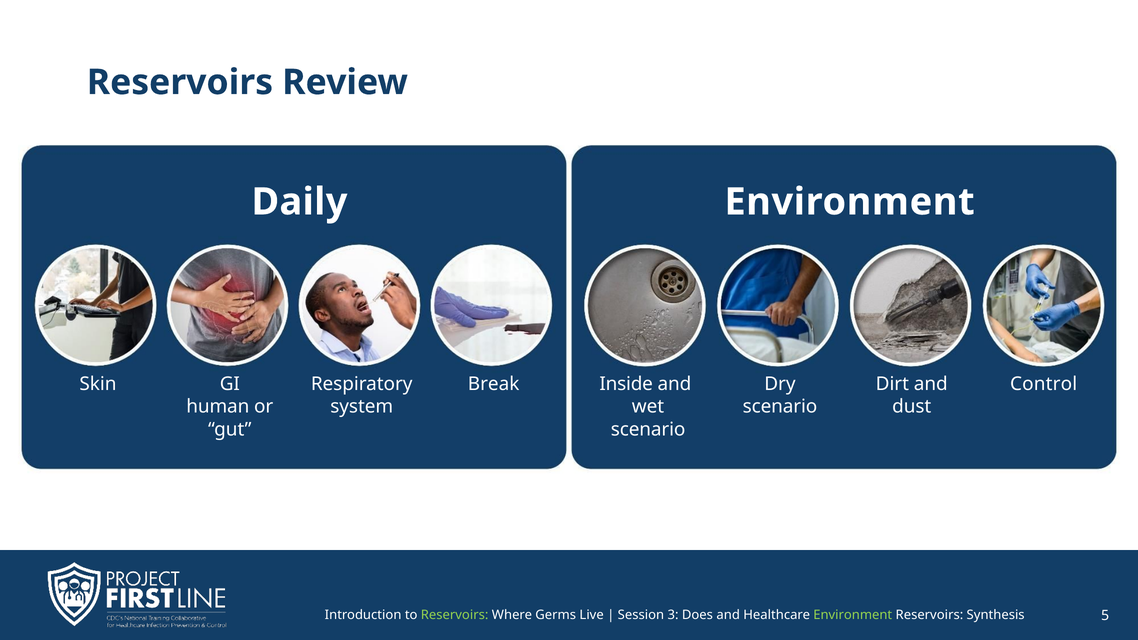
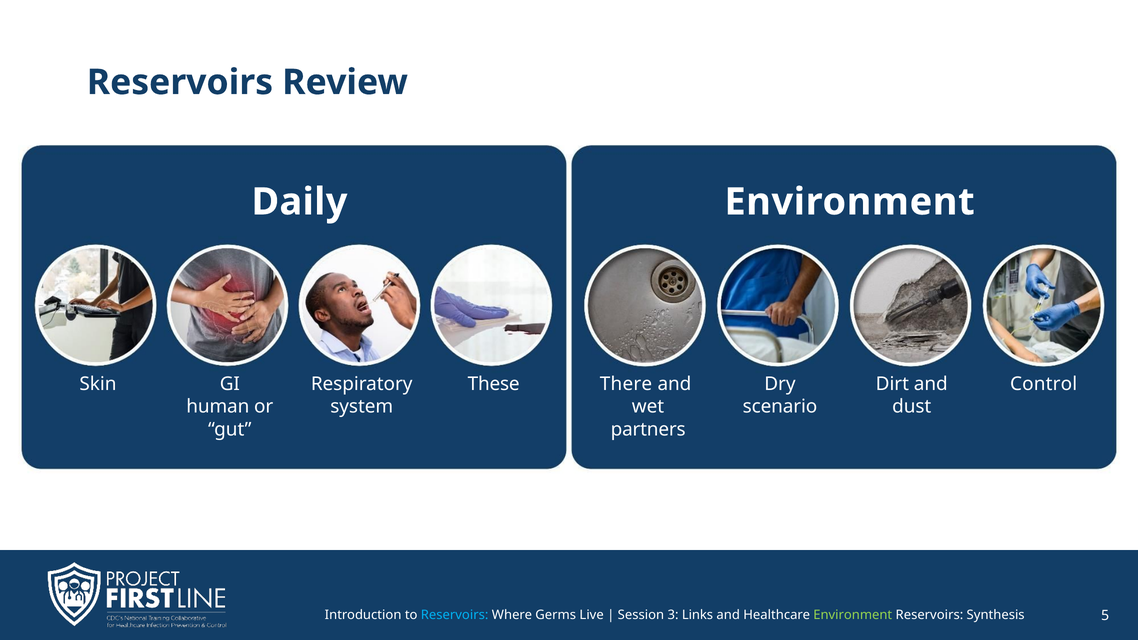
Break: Break -> These (494, 384)
Inside: Inside -> There (626, 384)
scenario: scenario -> partners (648, 430)
Reservoirs colour: light green -> light blue (455, 615)
Does: Does -> Links (697, 615)
